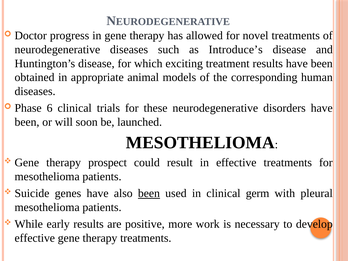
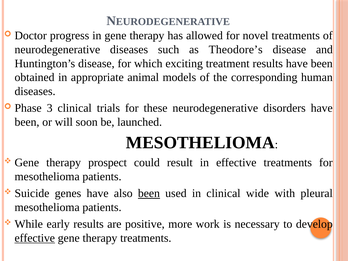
Introduce’s: Introduce’s -> Theodore’s (236, 50)
6: 6 -> 3 (50, 108)
germ: germ -> wide (257, 193)
effective underline: none -> present (35, 238)
